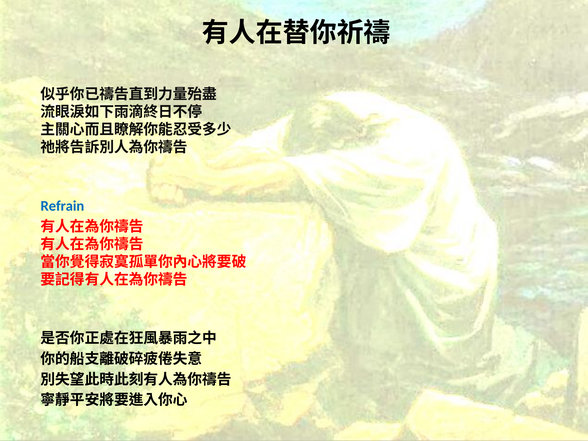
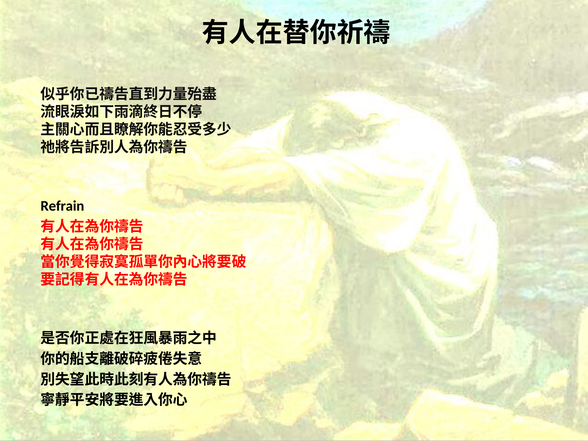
Refrain colour: blue -> black (62, 206)
